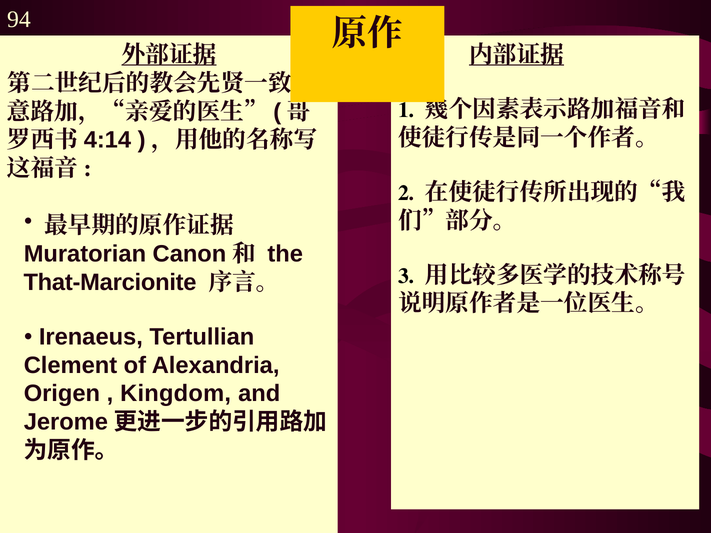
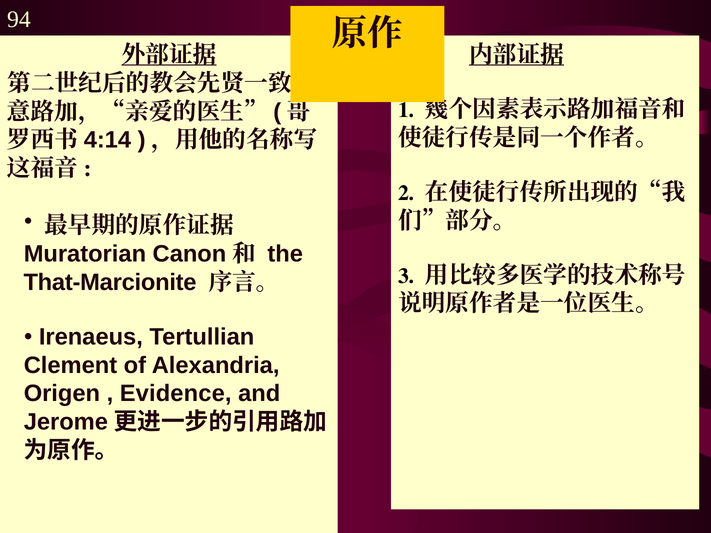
Kingdom: Kingdom -> Evidence (176, 394)
